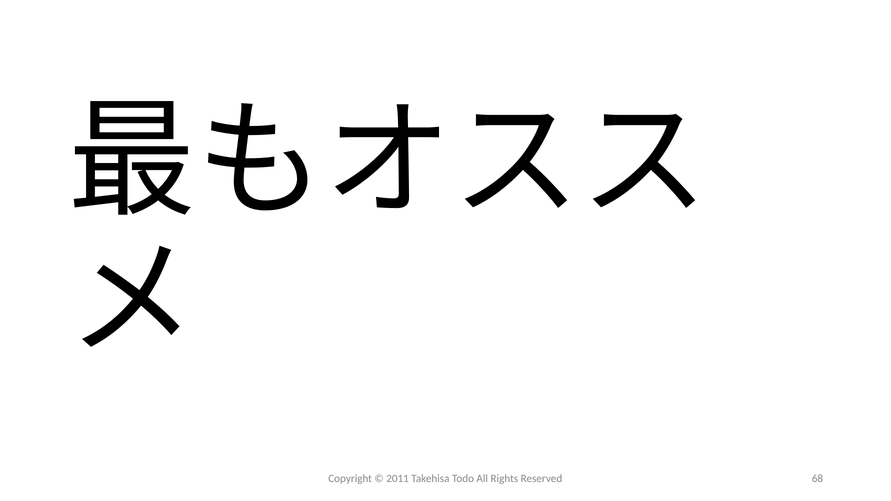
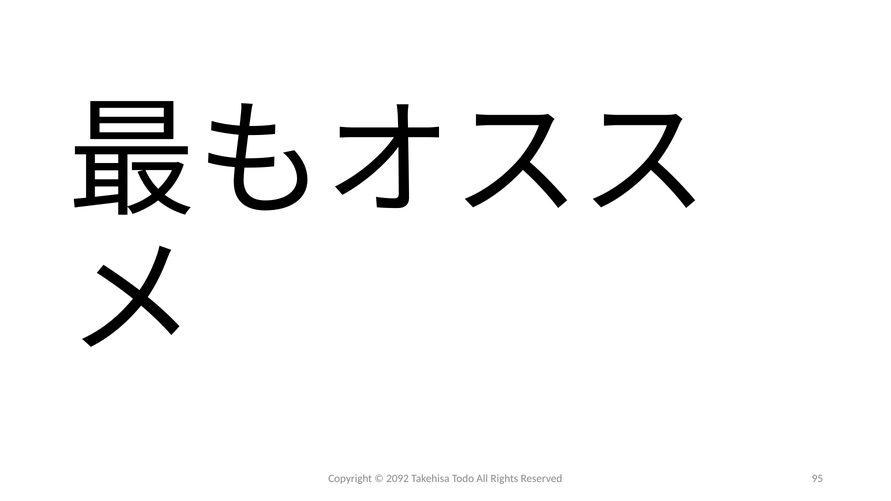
2011: 2011 -> 2092 (398, 479)
68: 68 -> 95 (817, 479)
